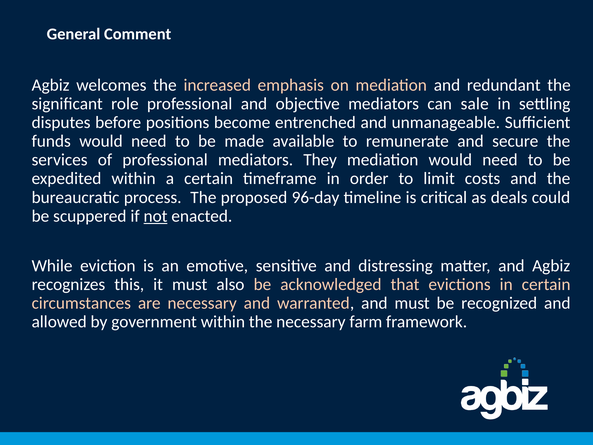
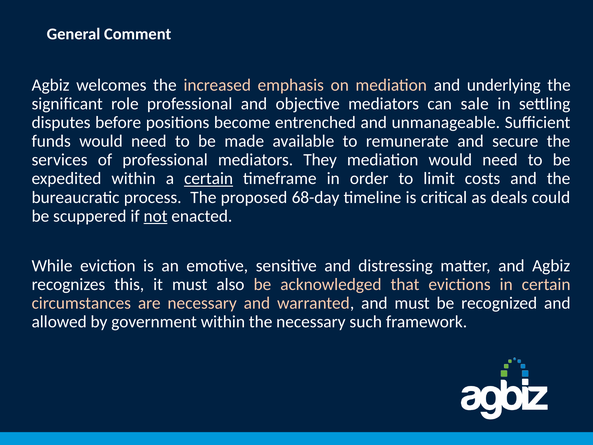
redundant: redundant -> underlying (504, 85)
certain underline: none -> present (209, 179)
96-day: 96-day -> 68-day (316, 197)
farm: farm -> such (366, 322)
